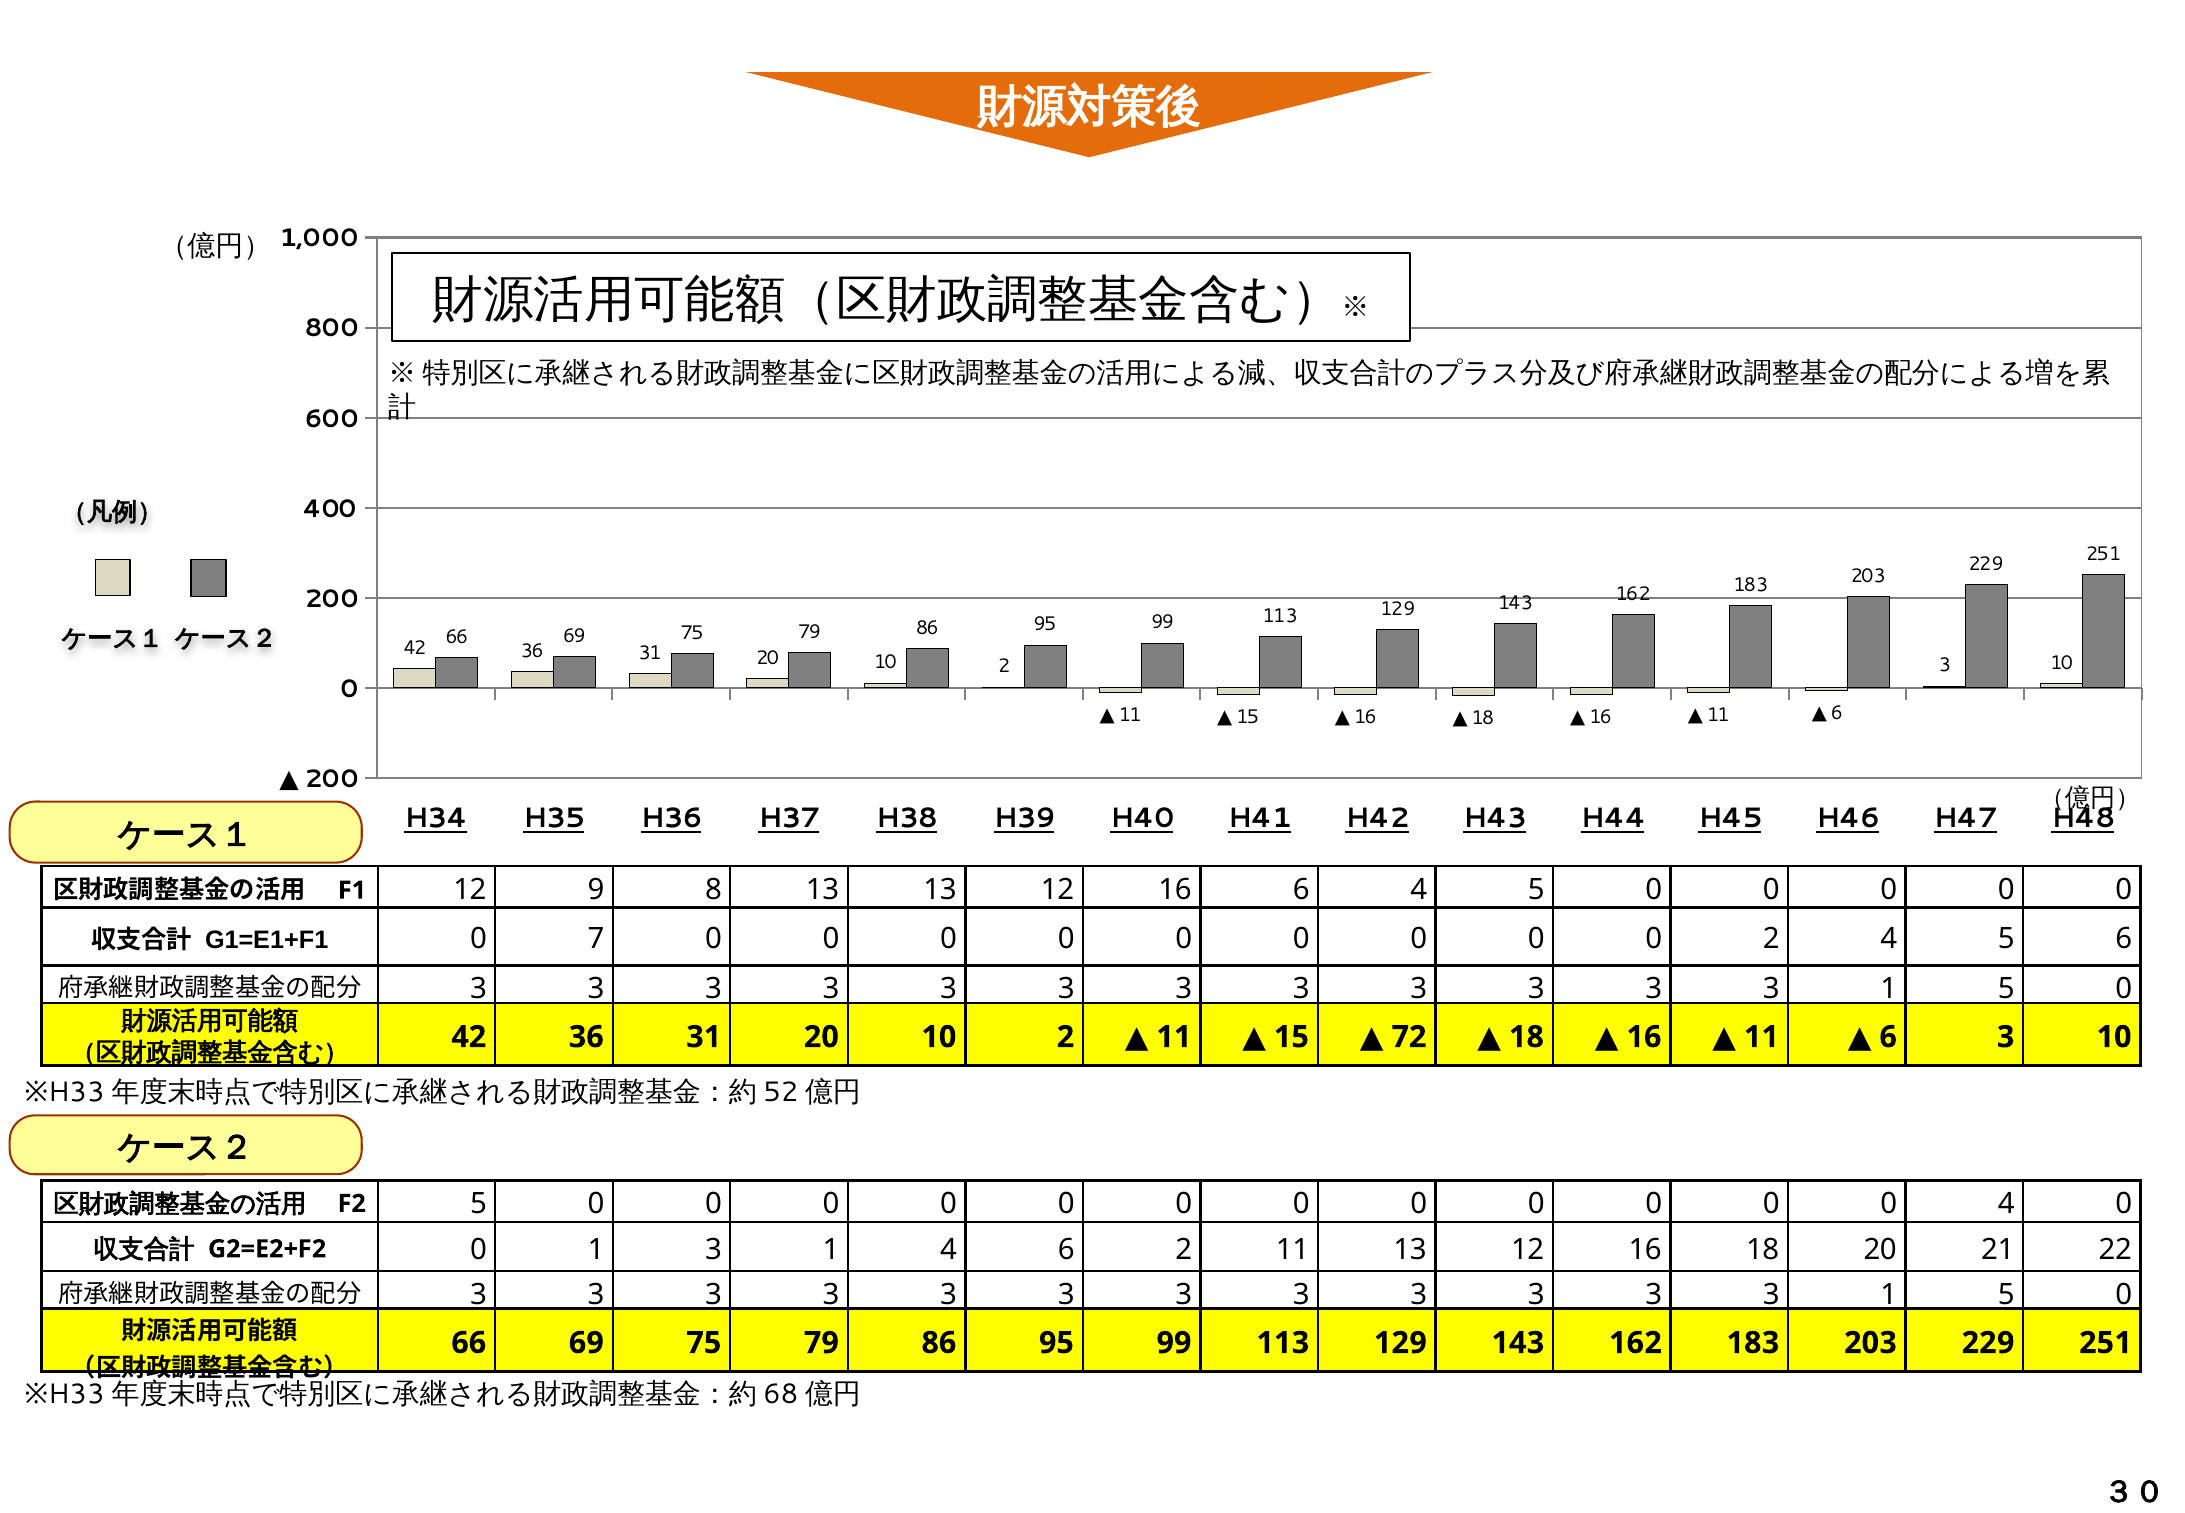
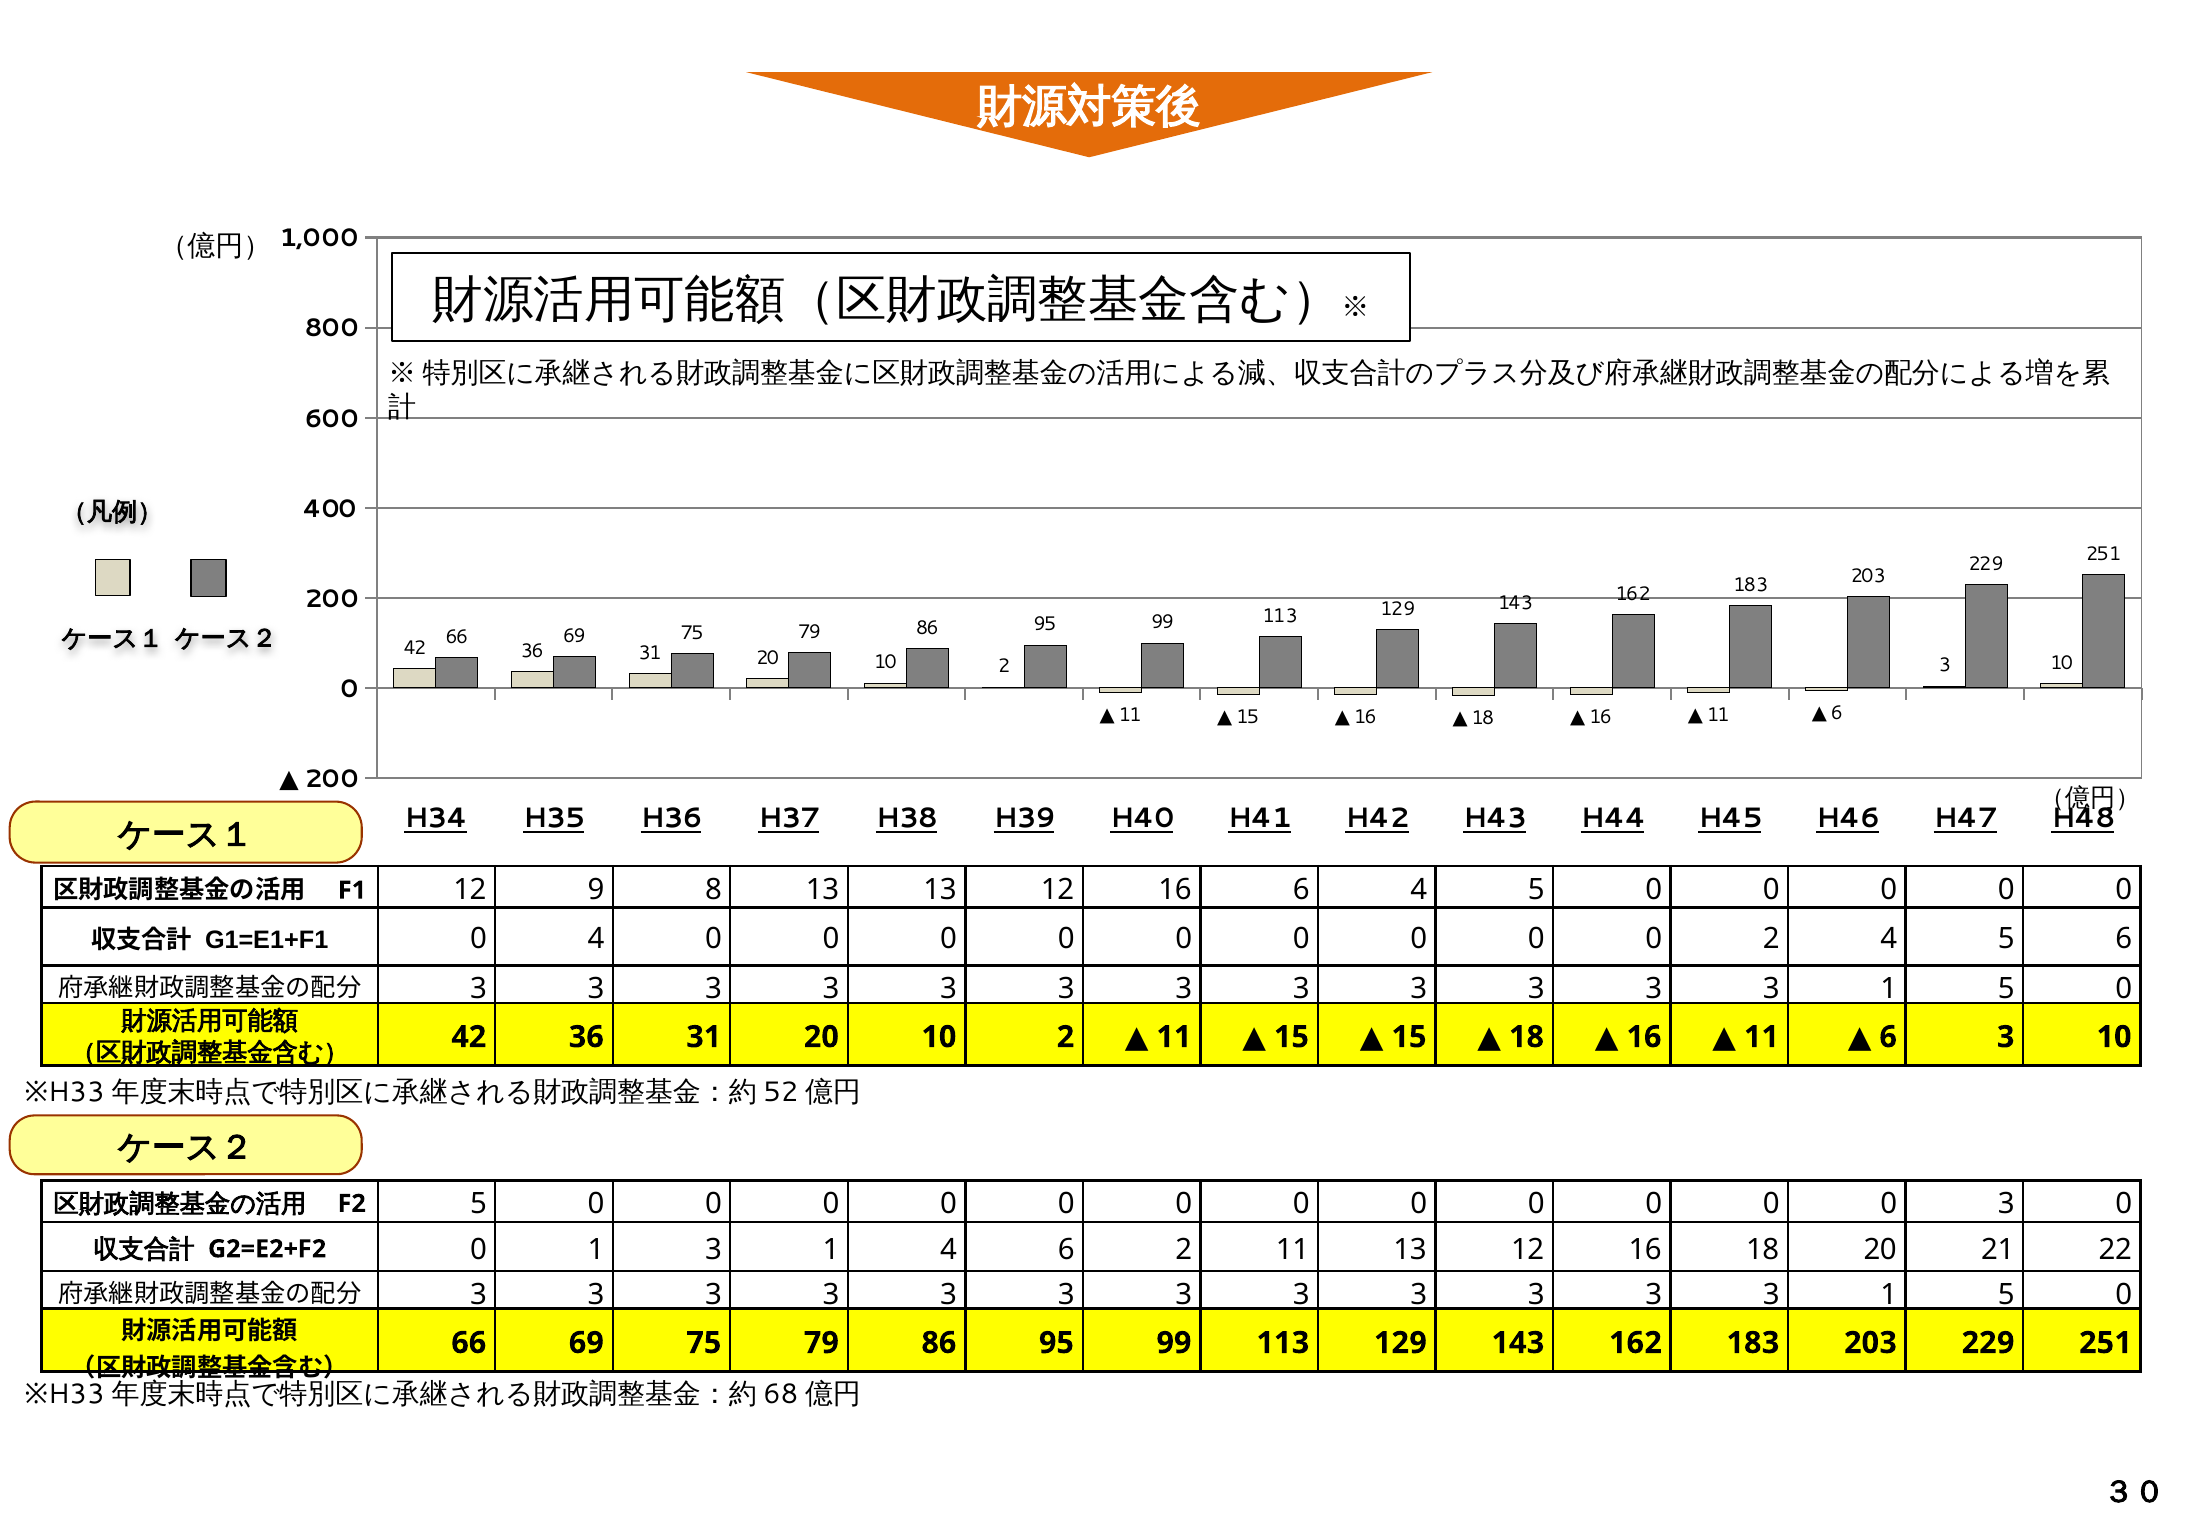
0 7: 7 -> 4 (596, 939)
72: 72 -> 15 (1409, 1037)
0 4: 4 -> 3 (2006, 1204)
